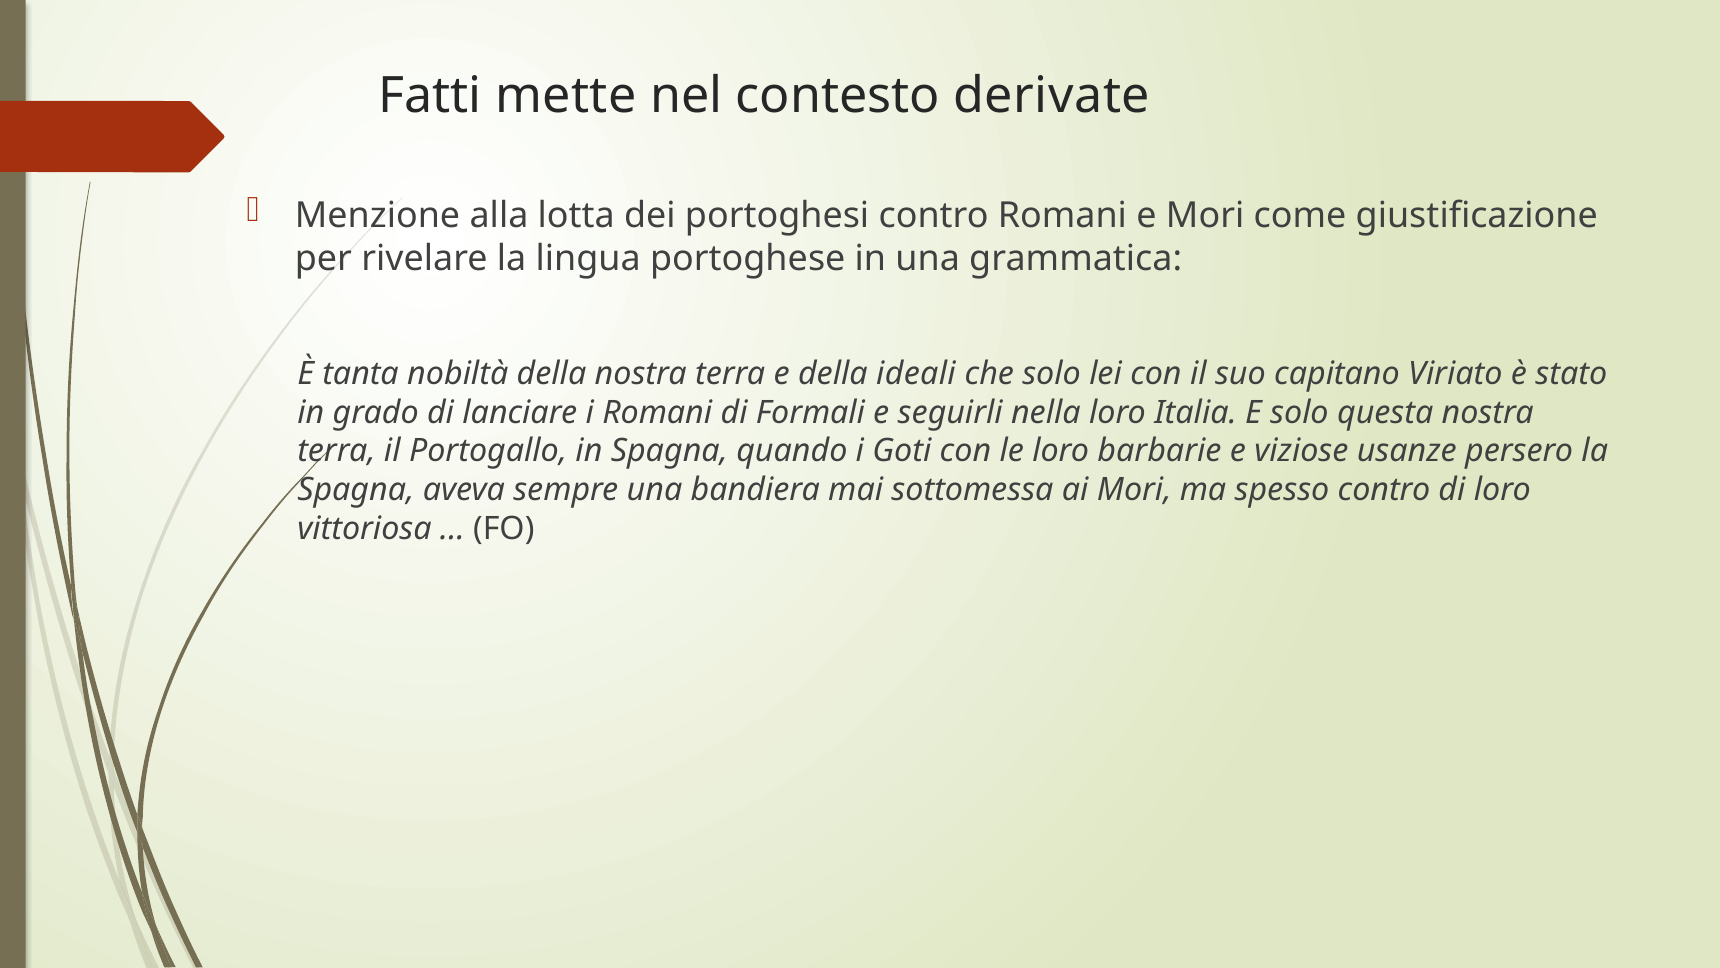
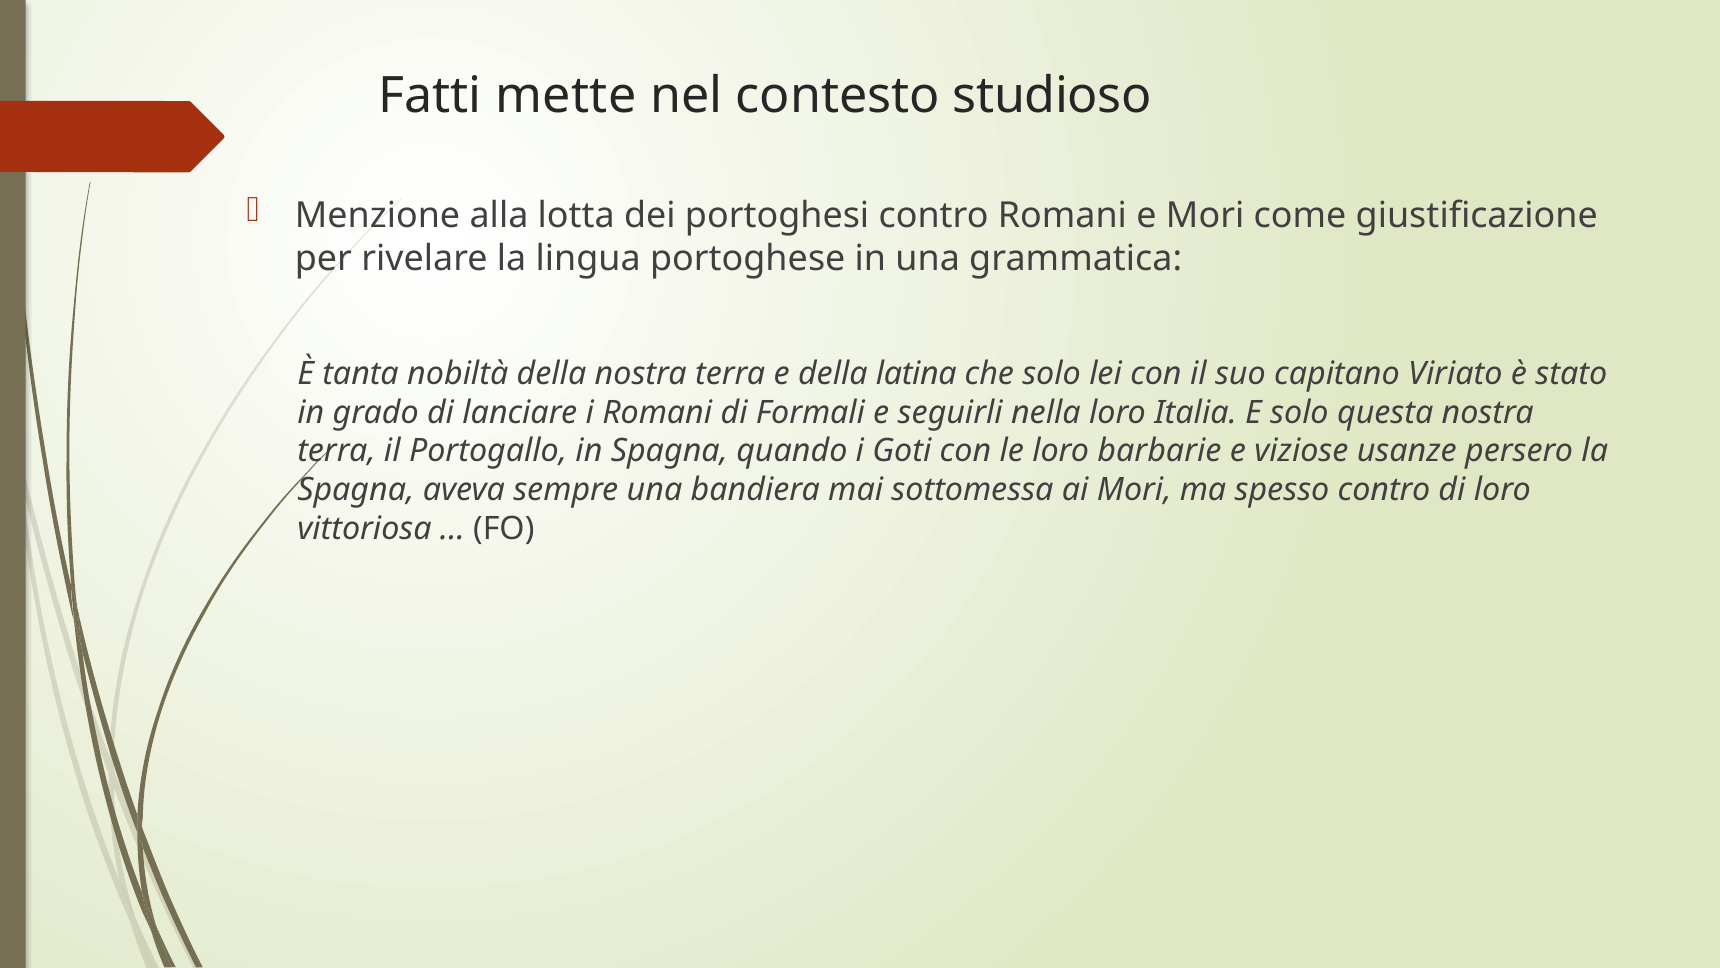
derivate: derivate -> studioso (1052, 96)
ideali: ideali -> latina (916, 374)
